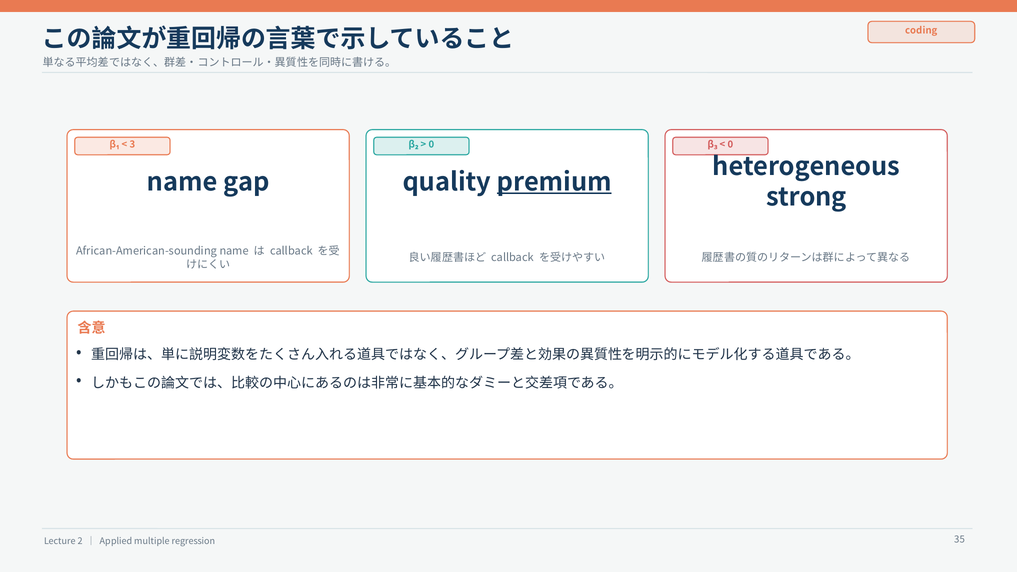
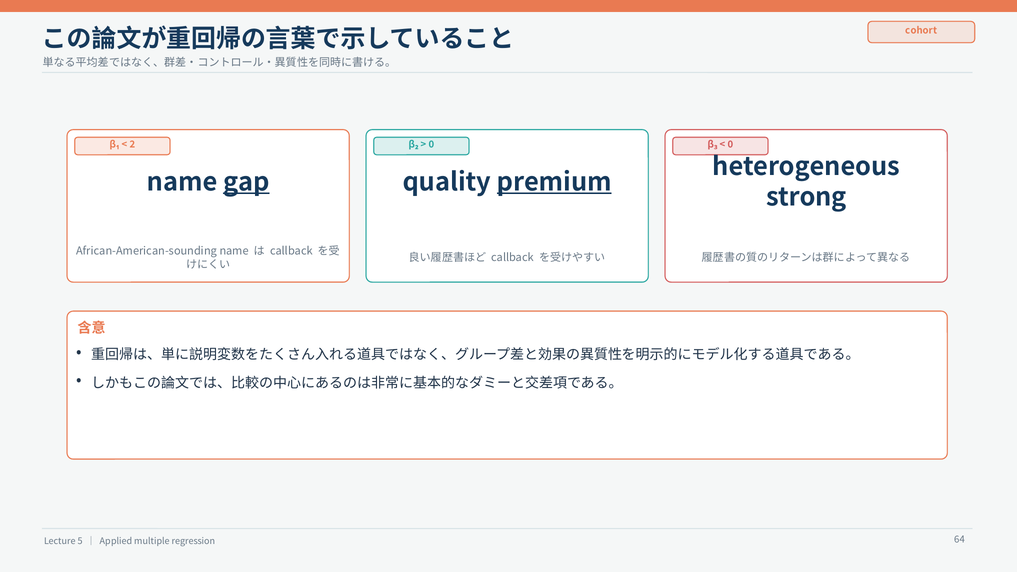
coding: coding -> cohort (921, 30)
3: 3 -> 2 (132, 145)
gap underline: none -> present (246, 182)
2: 2 -> 5 (80, 541)
35: 35 -> 64 (960, 540)
